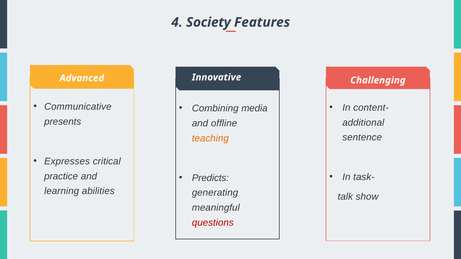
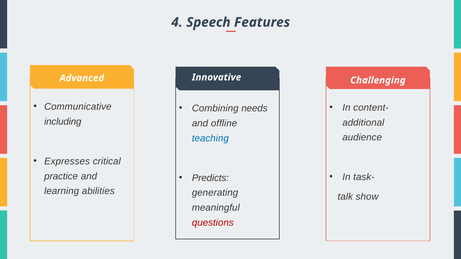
Society: Society -> Speech (208, 22)
media: media -> needs (254, 108)
presents: presents -> including (63, 122)
sentence: sentence -> audience (362, 138)
teaching colour: orange -> blue (210, 138)
